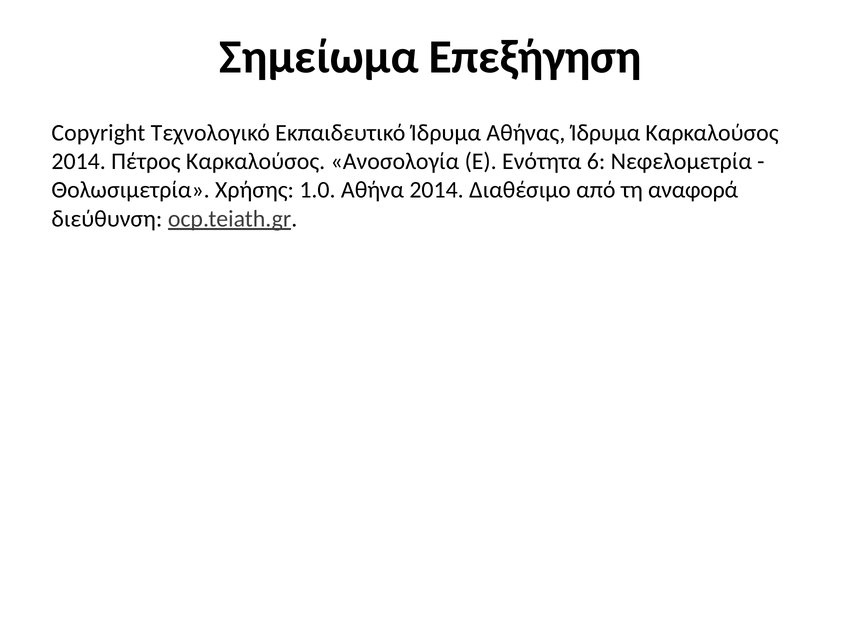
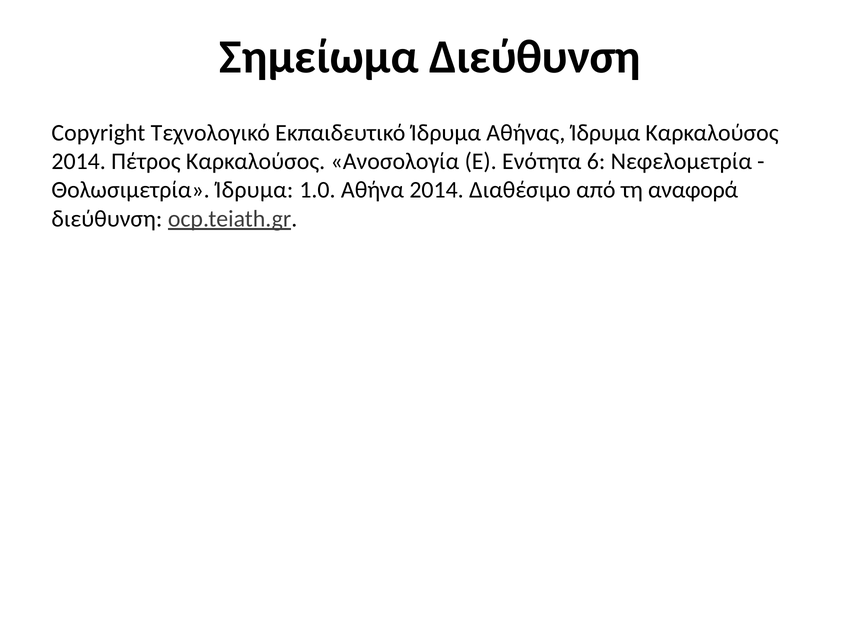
Σημείωμα Επεξήγηση: Επεξήγηση -> Διεύθυνση (535, 57)
Θολωσιμετρία Χρήσης: Χρήσης -> Ίδρυμα (254, 190)
